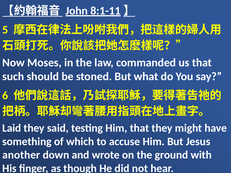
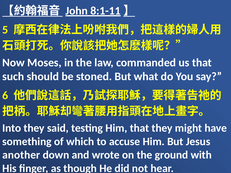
Laid: Laid -> Into (12, 128)
